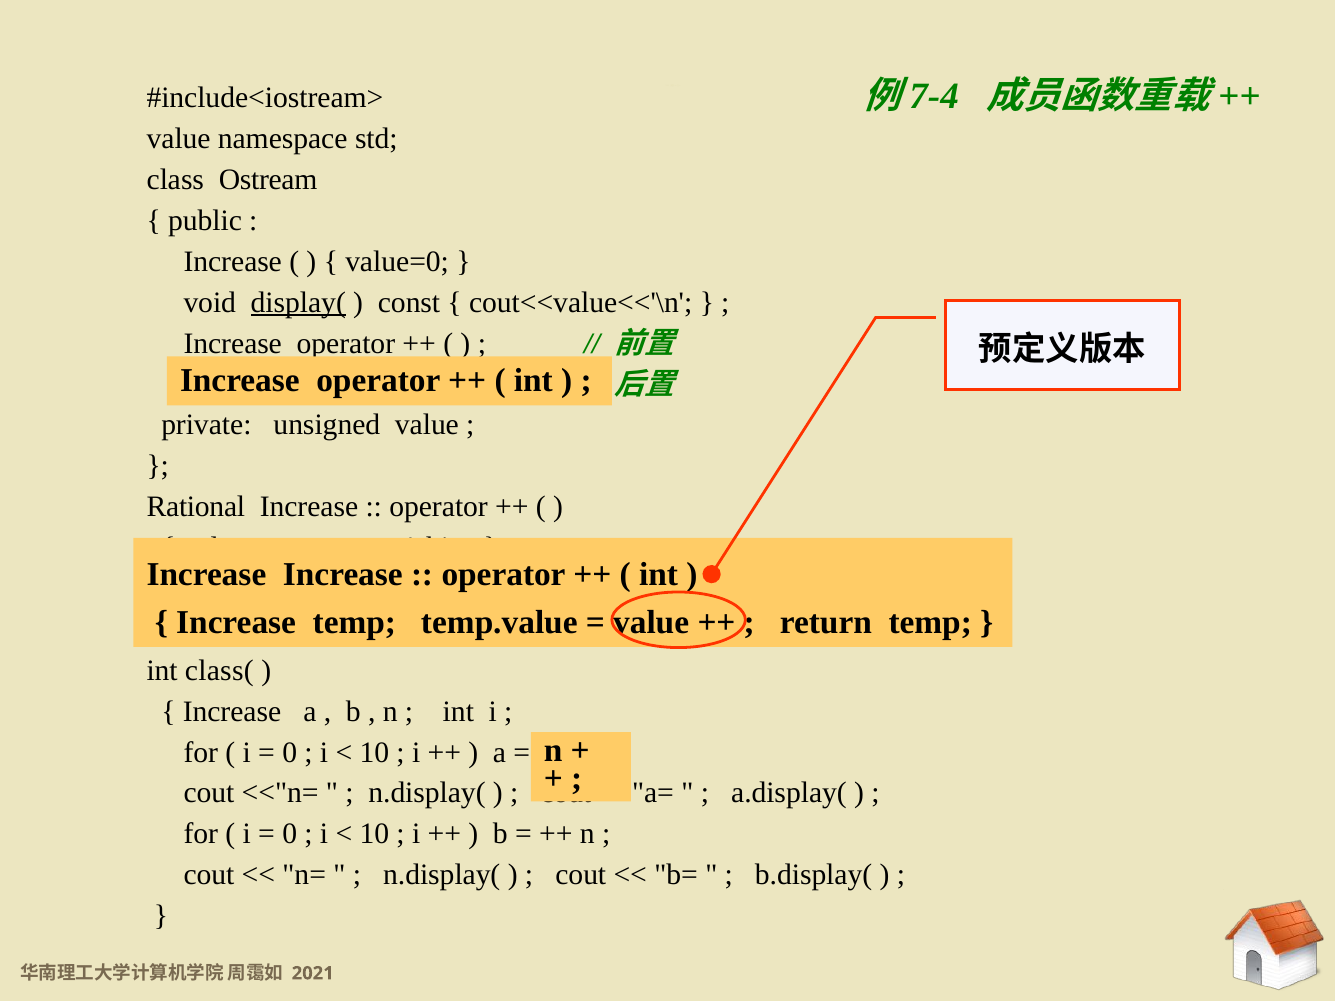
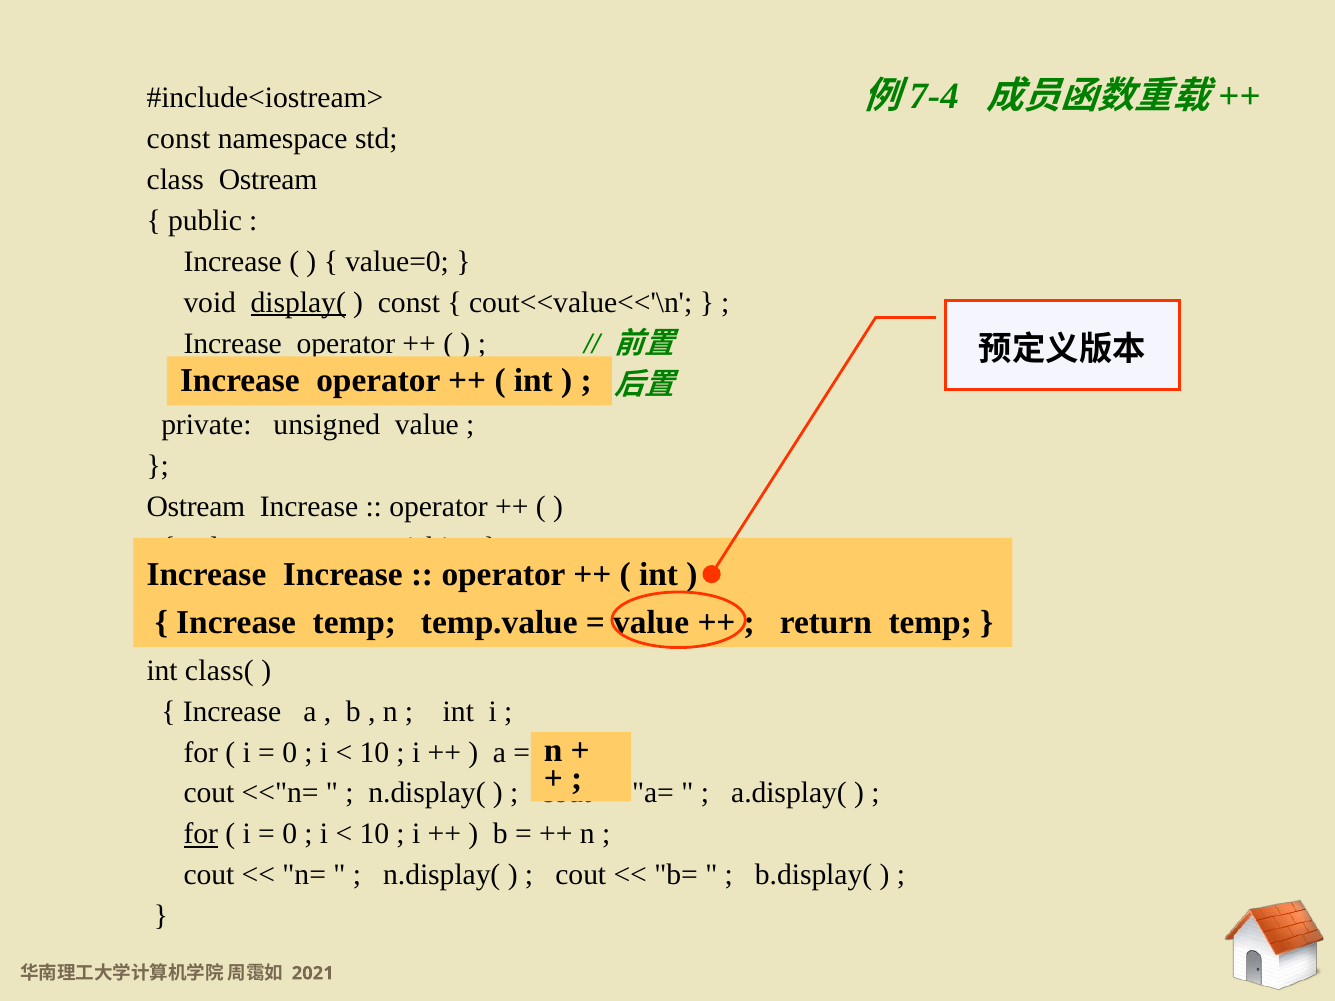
value: value -> const (178, 139)
Rational: Rational -> Ostream (196, 507)
for underline: none -> present (201, 834)
